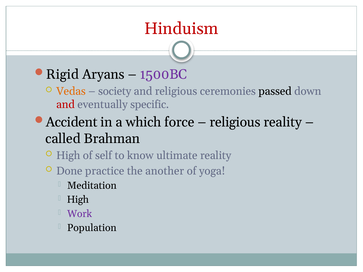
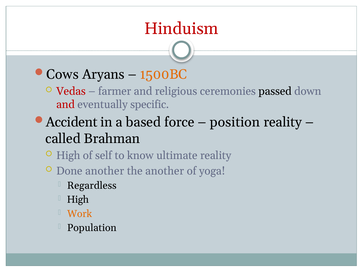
Rigid: Rigid -> Cows (63, 74)
1500BC colour: purple -> orange (164, 74)
Vedas colour: orange -> red (71, 91)
society: society -> farmer (115, 91)
which: which -> based (143, 122)
religious: religious -> position (235, 122)
Done practice: practice -> another (105, 171)
Meditation: Meditation -> Regardless (92, 186)
Work colour: purple -> orange (80, 214)
